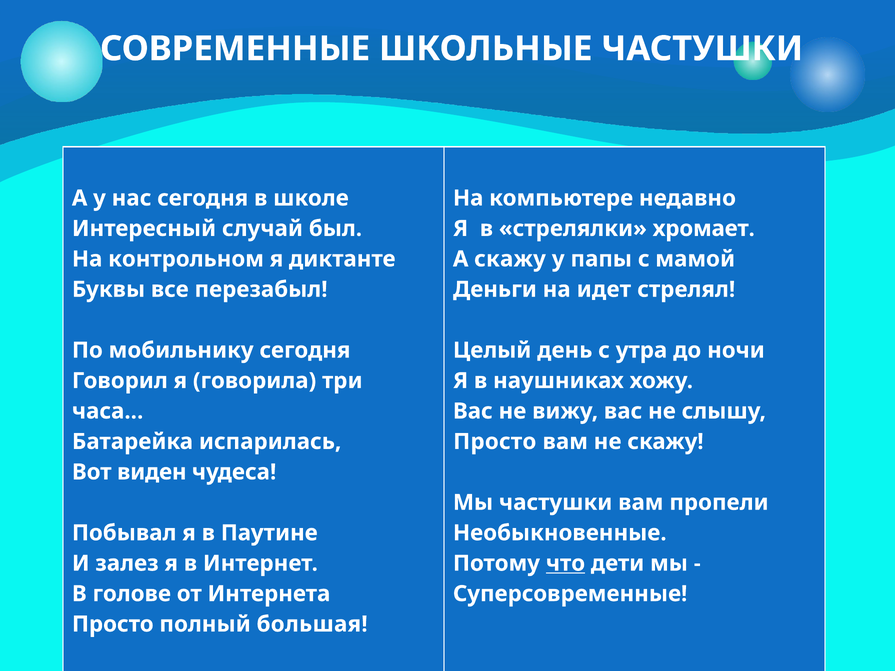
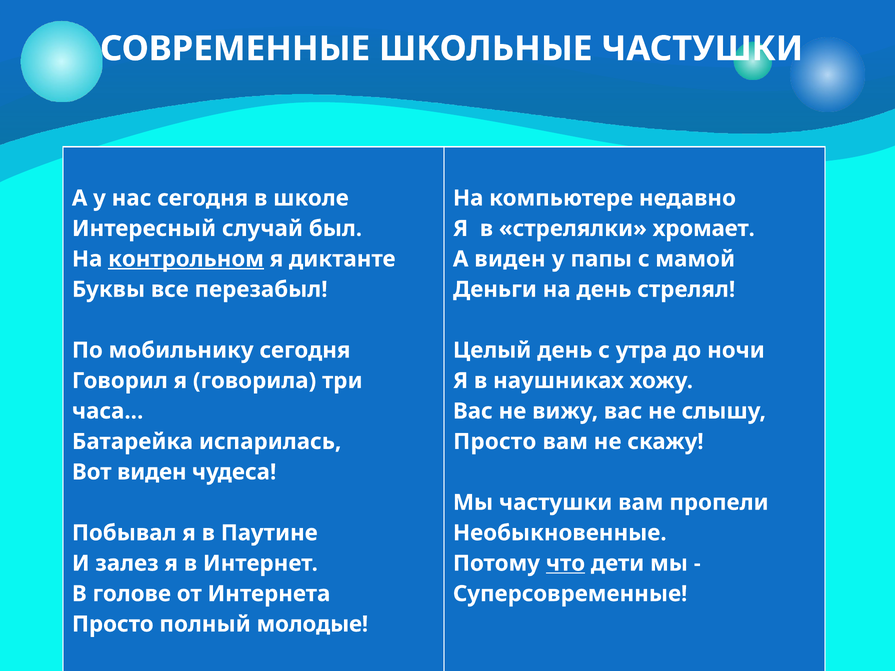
контрольном underline: none -> present (186, 259)
А скажу: скажу -> виден (510, 259)
на идет: идет -> день (604, 290)
большая: большая -> молодые (312, 624)
